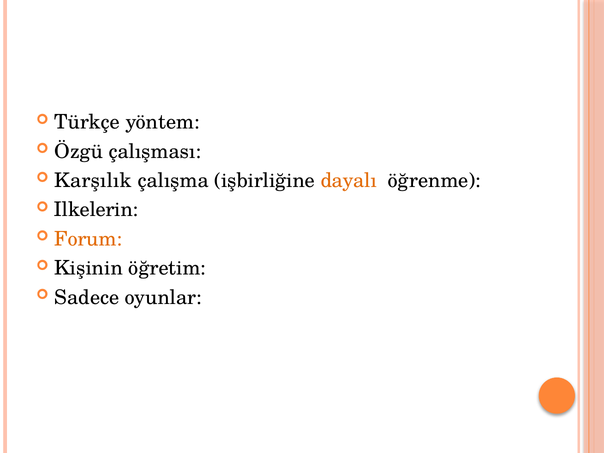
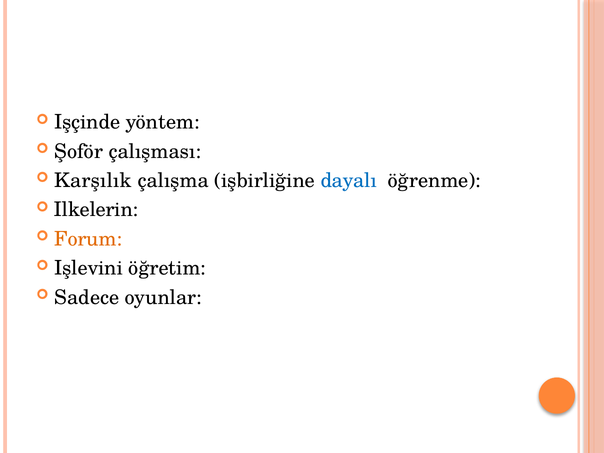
Türkçe: Türkçe -> Işçinde (87, 122)
Özgü: Özgü -> Şoför (79, 151)
dayalı colour: orange -> blue (349, 181)
Kişinin: Kişinin -> Işlevini (89, 268)
